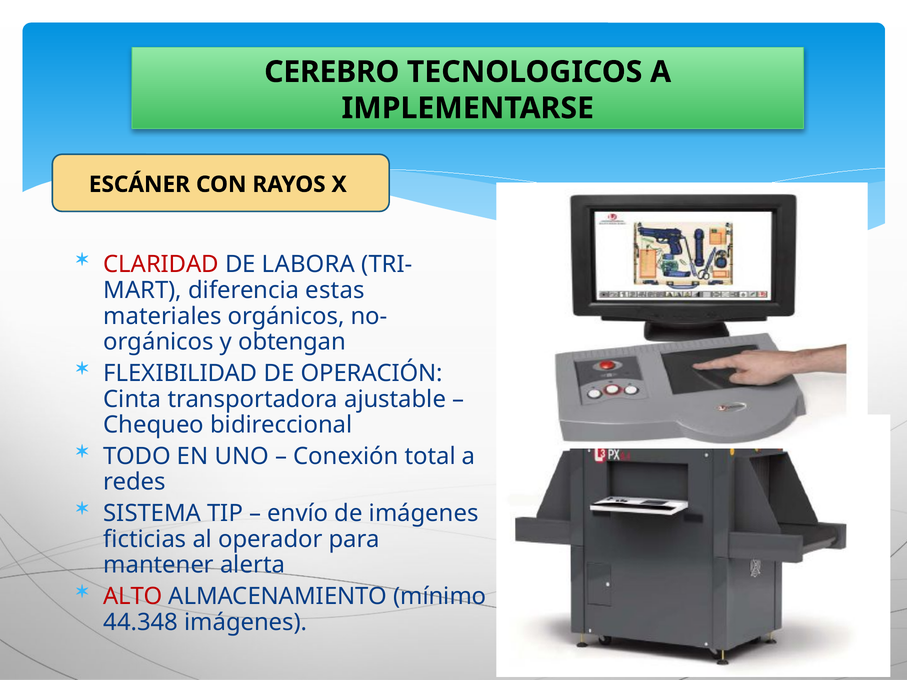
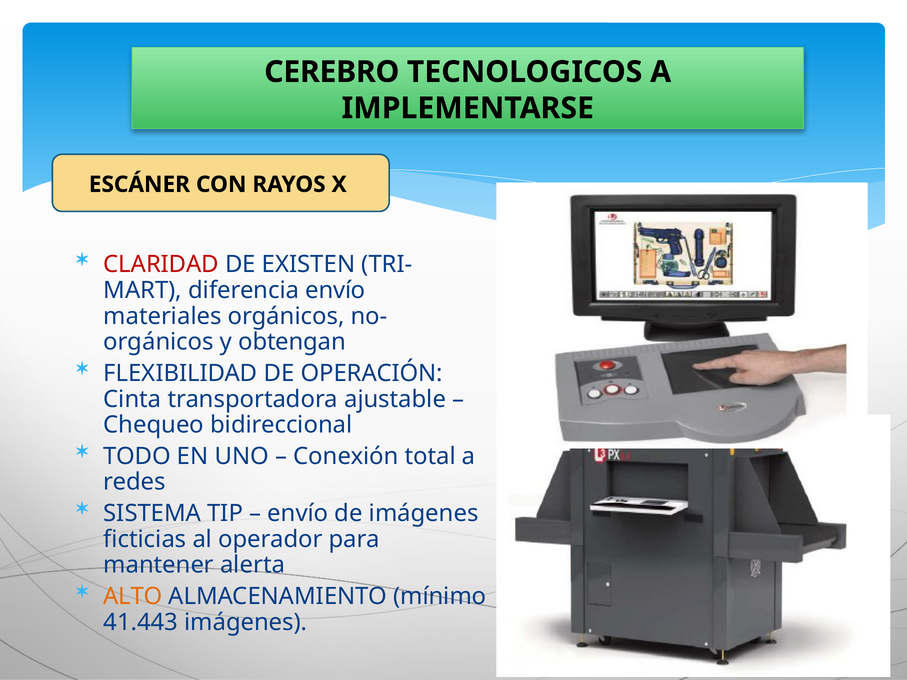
LABORA: LABORA -> EXISTEN (309, 265)
diferencia estas: estas -> envío (335, 290)
ALTO colour: red -> orange (133, 597)
44.348: 44.348 -> 41.443 (141, 622)
